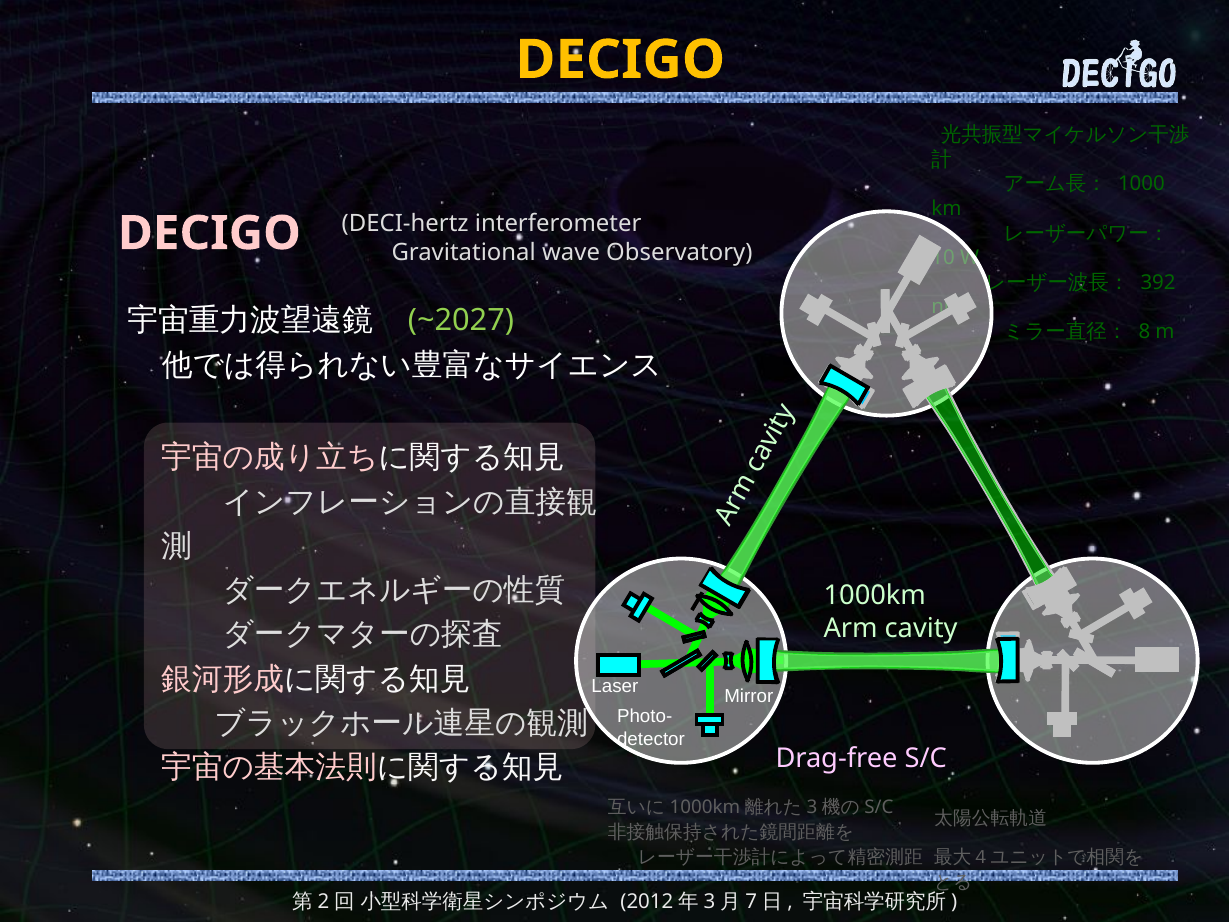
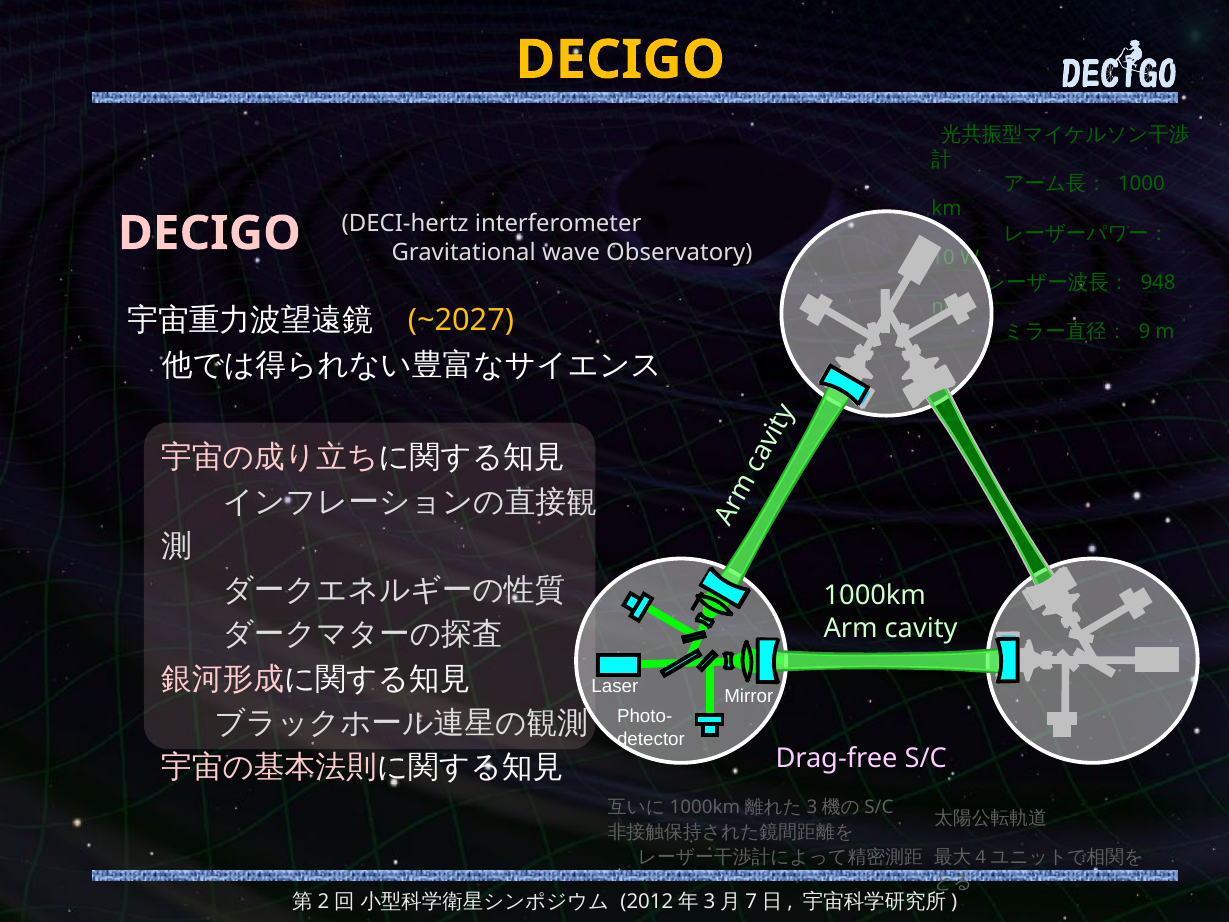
392: 392 -> 948 (1158, 282)
~2027 colour: light green -> yellow (461, 321)
8: 8 -> 9 (1144, 332)
